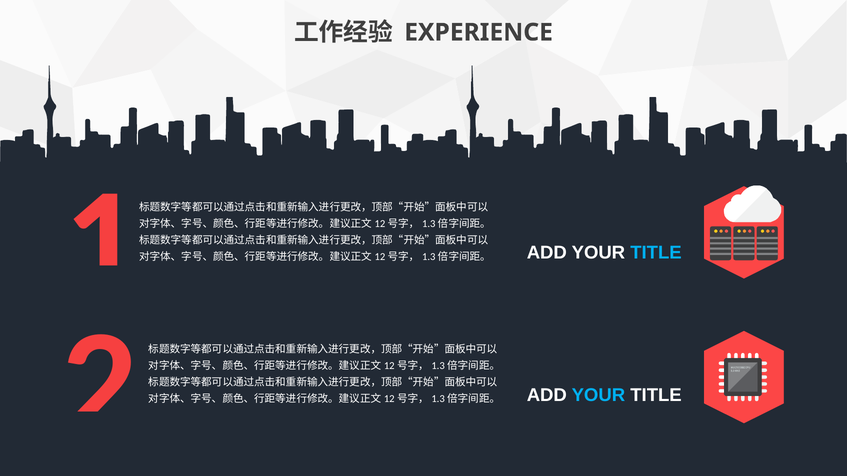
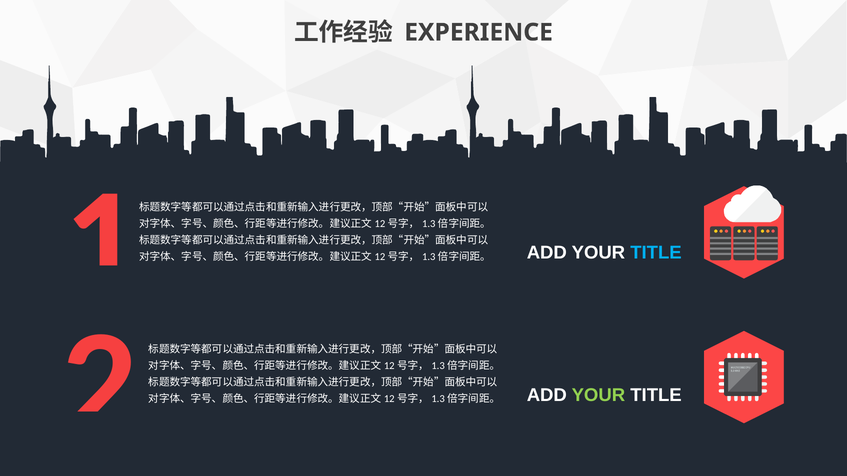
YOUR colour: light blue -> light green (598, 396)
